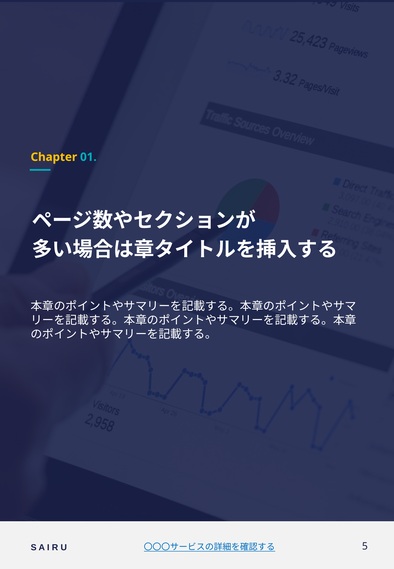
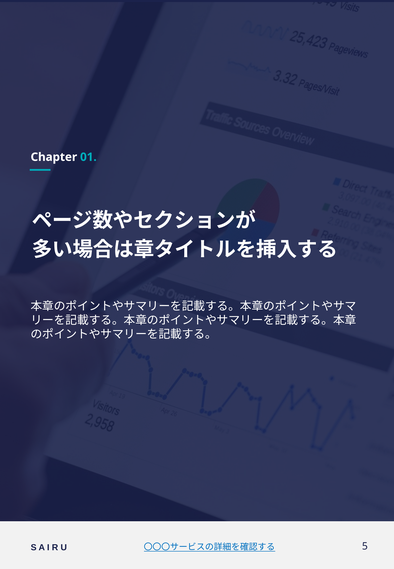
Chapter colour: yellow -> white (54, 157)
